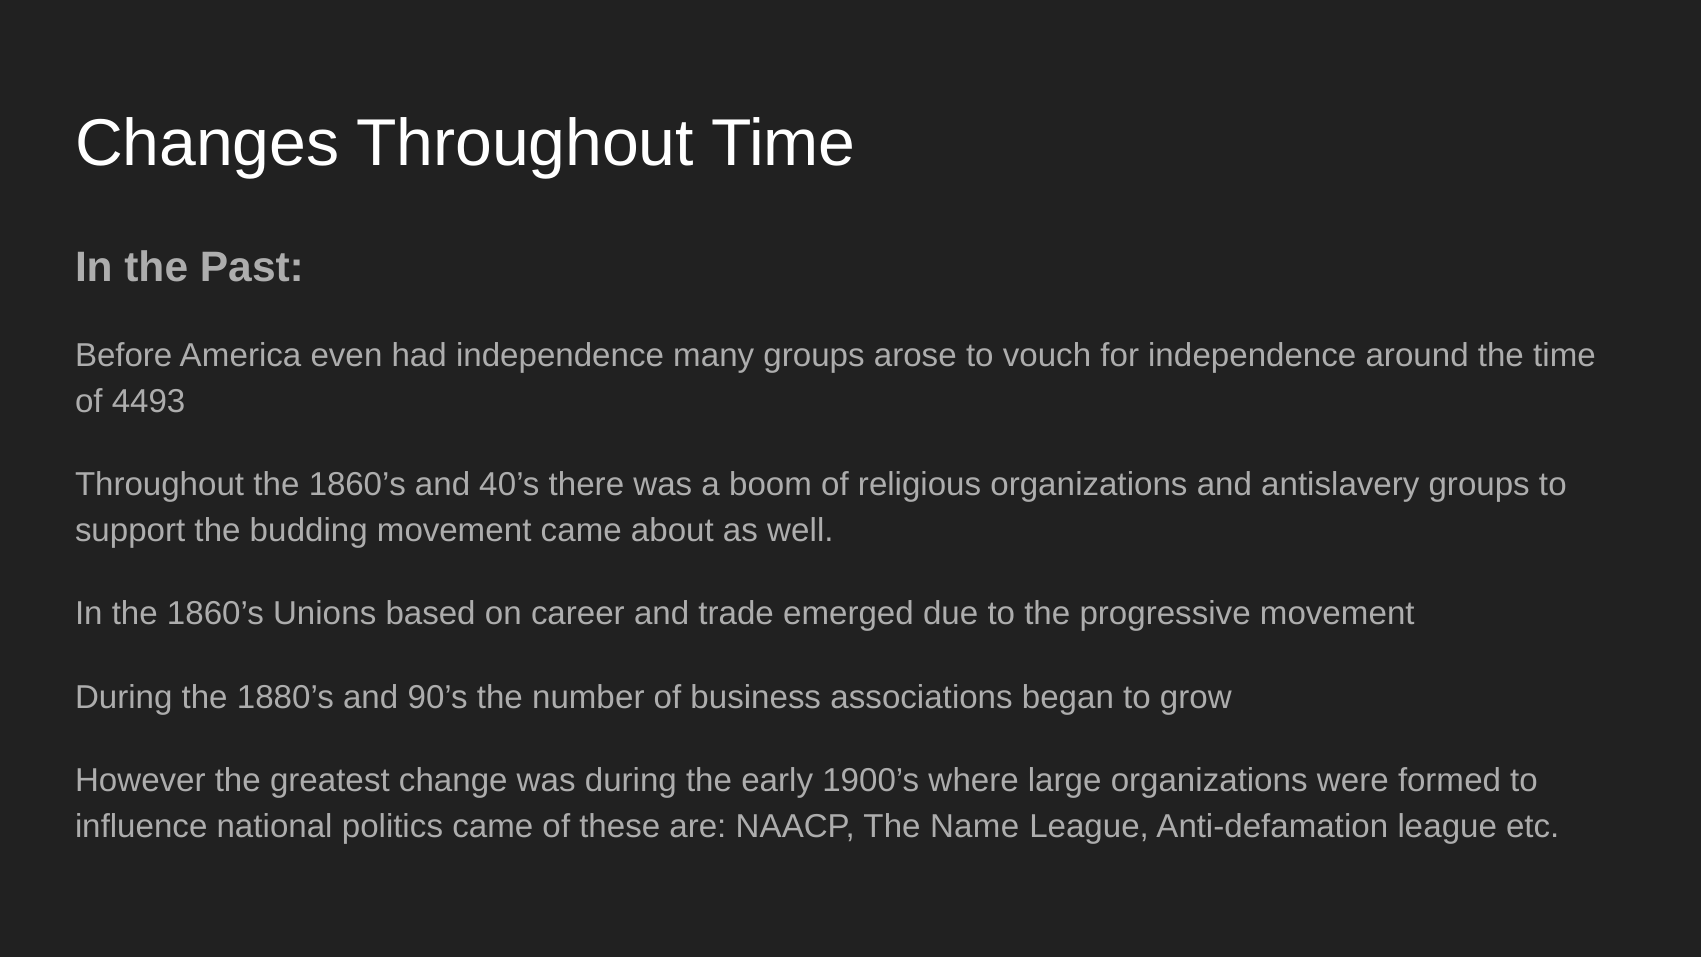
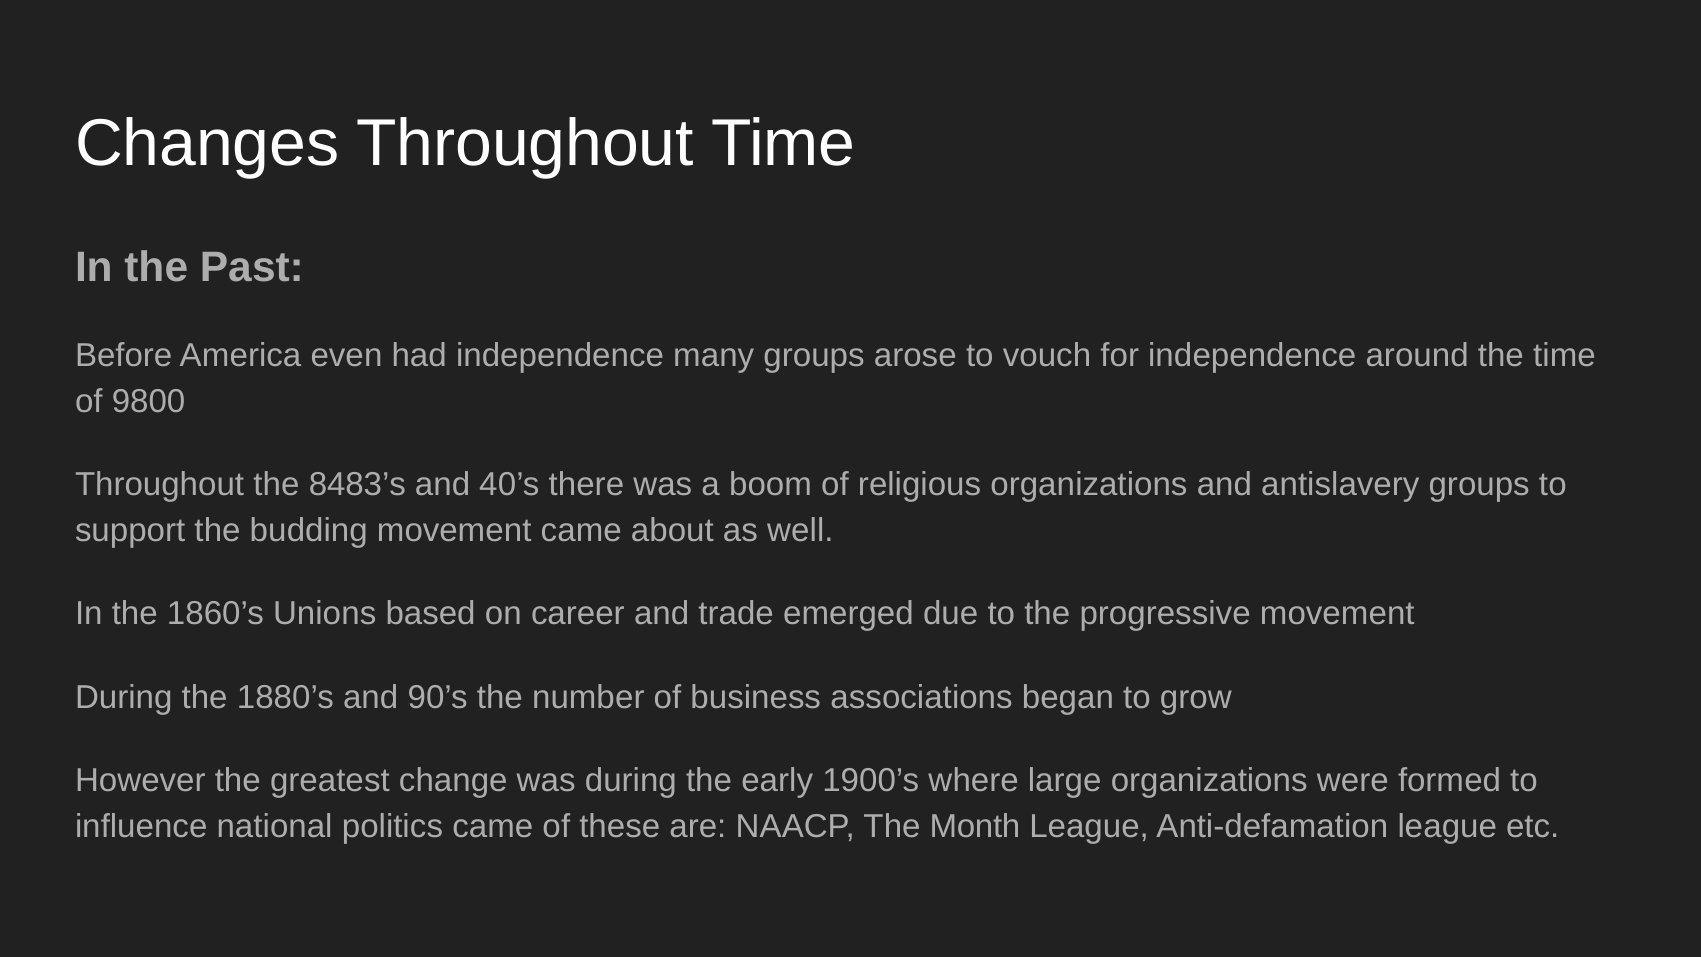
4493: 4493 -> 9800 (149, 401)
Throughout the 1860’s: 1860’s -> 8483’s (357, 485)
Name: Name -> Month (975, 826)
